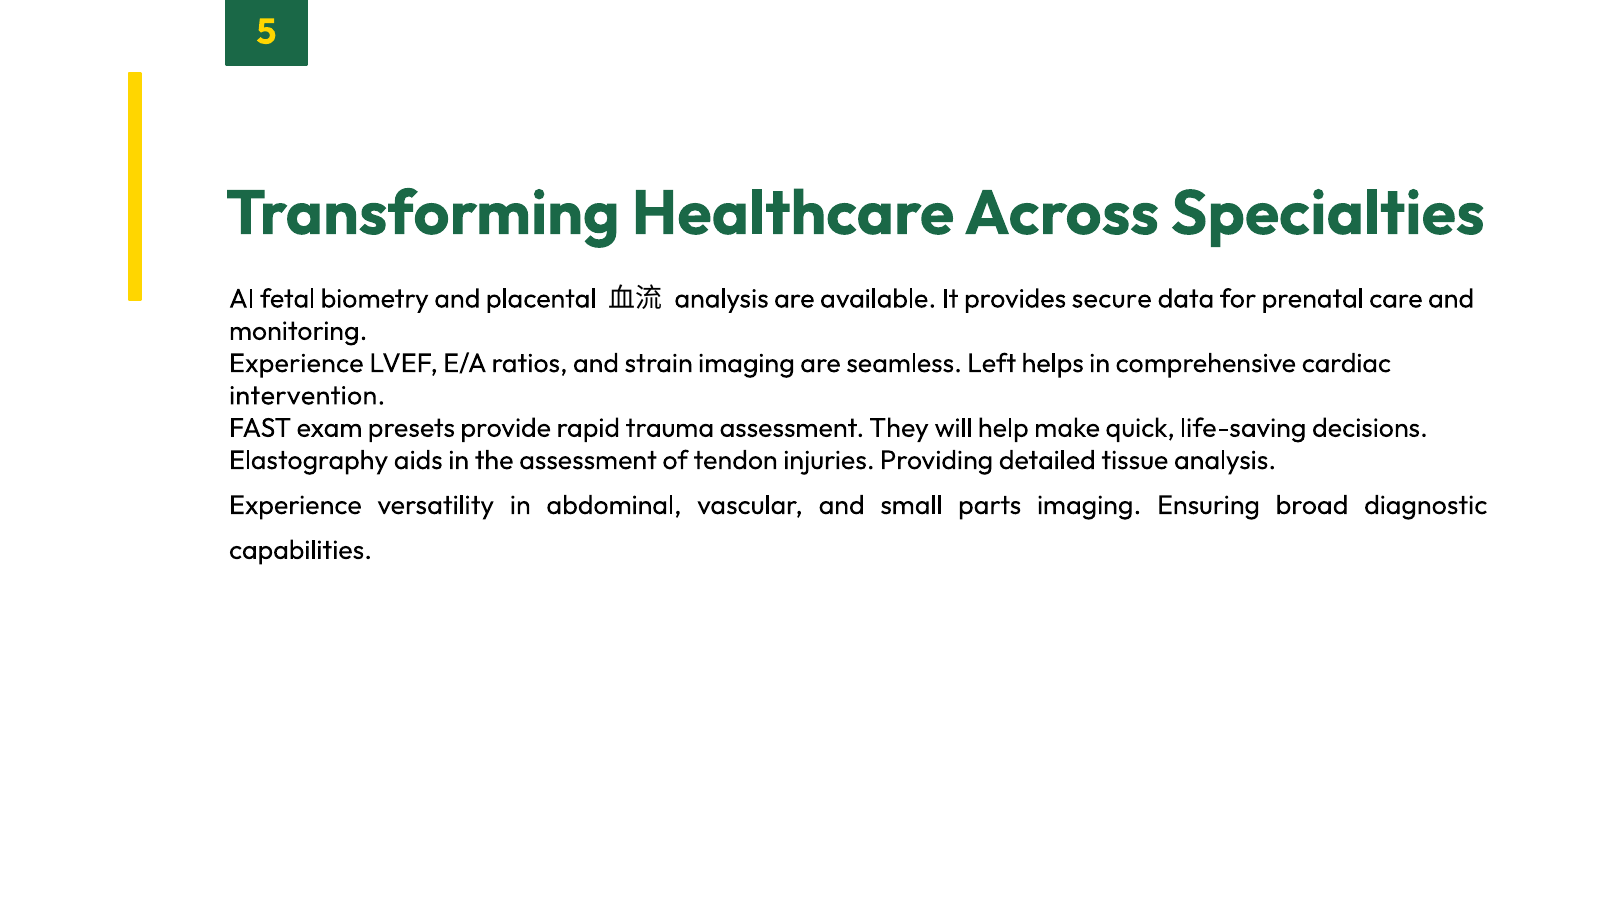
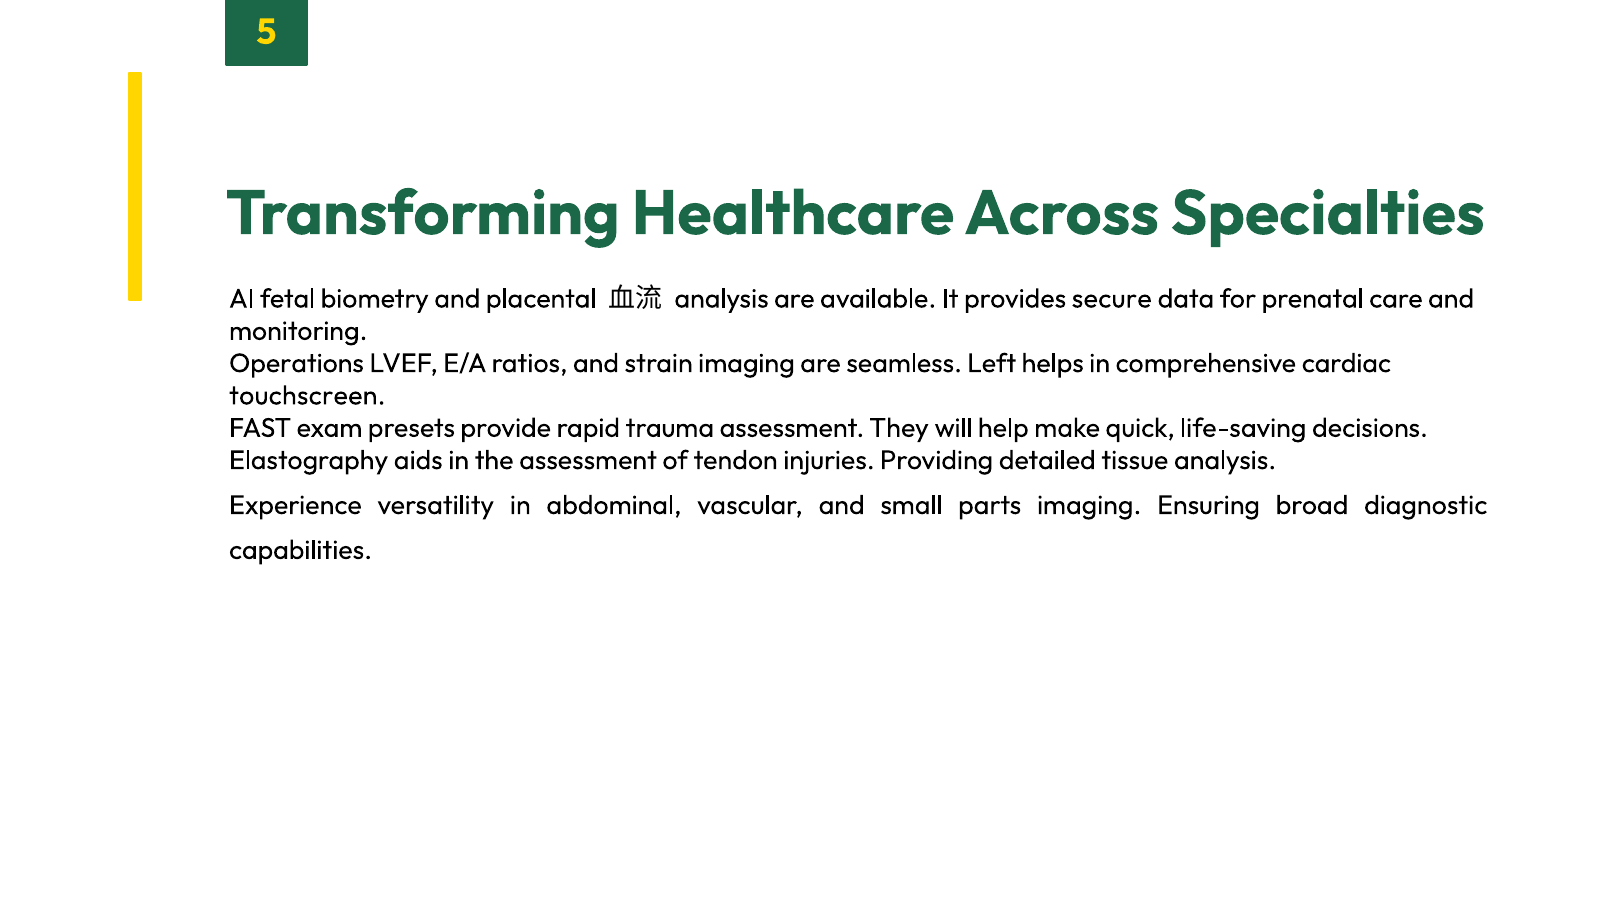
Experience: Experience -> Operations (296, 363)
intervention: intervention -> touchscreen (307, 395)
